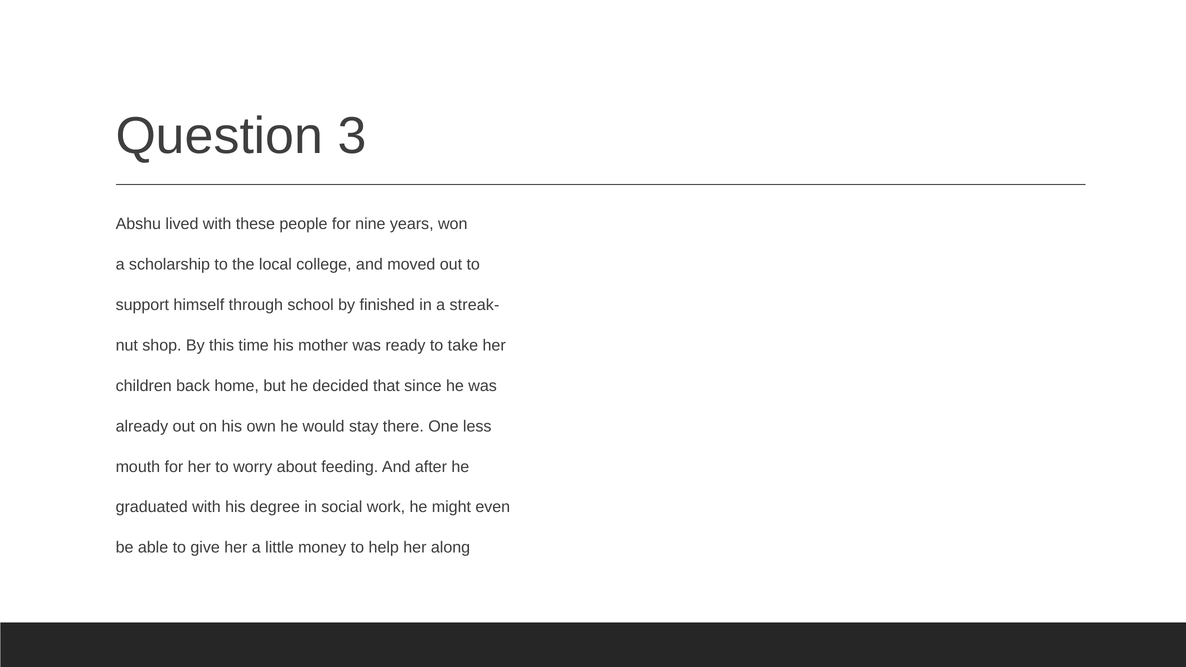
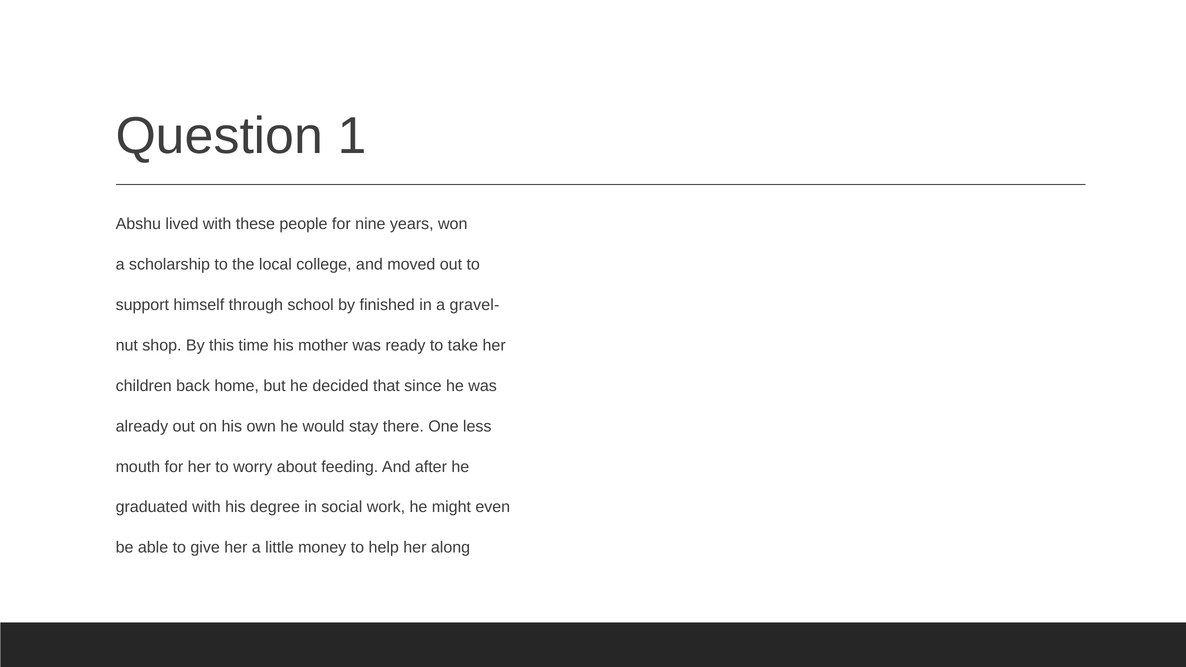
3: 3 -> 1 (352, 136)
streak-: streak- -> gravel- (474, 305)
